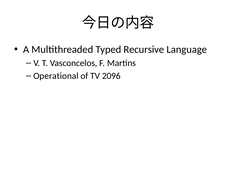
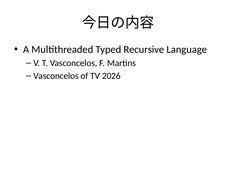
Operational: Operational -> Vasconcelos (56, 76)
2096: 2096 -> 2026 (111, 76)
